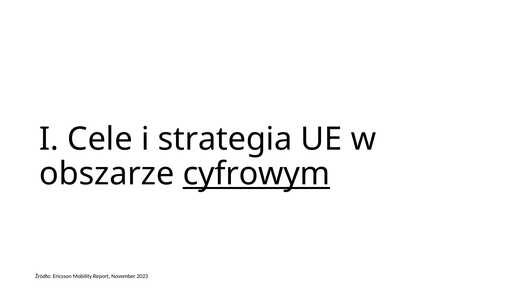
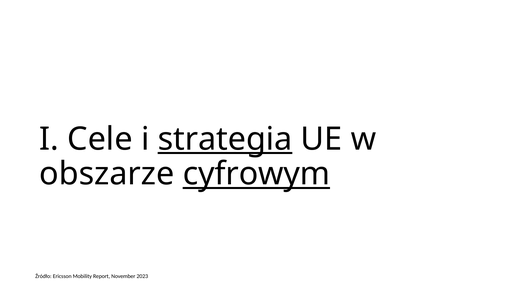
strategia underline: none -> present (225, 139)
